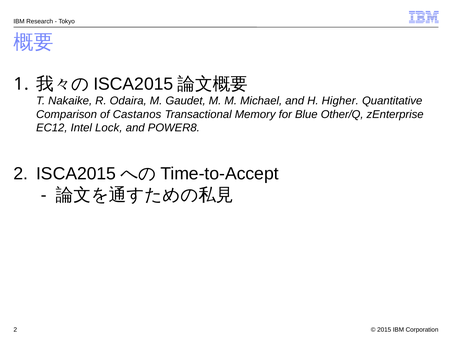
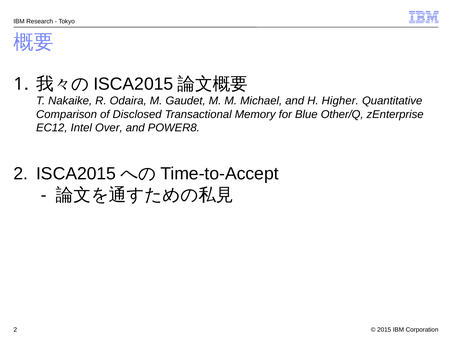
Castanos: Castanos -> Disclosed (137, 114)
Lock: Lock -> Over (109, 128)
